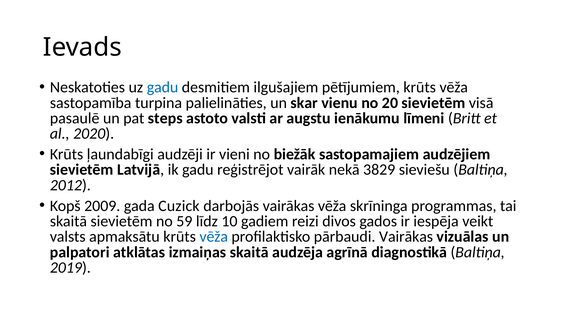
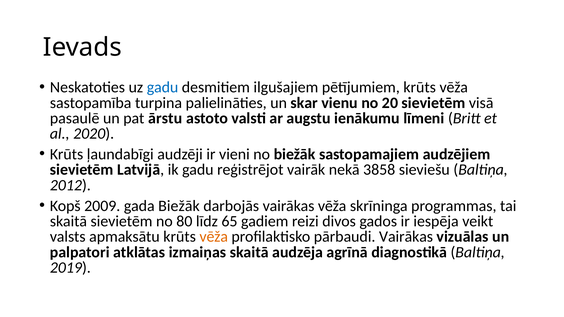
steps: steps -> ārstu (165, 118)
3829: 3829 -> 3858 (379, 170)
gada Cuzick: Cuzick -> Biežāk (179, 206)
59: 59 -> 80 (184, 221)
10: 10 -> 65 (229, 221)
vēža colour: blue -> orange (214, 237)
